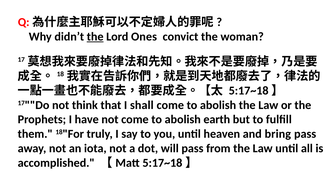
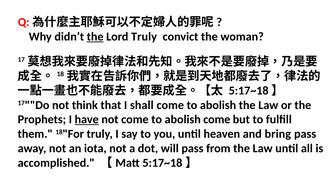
Lord Ones: Ones -> Truly (144, 37)
have underline: none -> present (87, 119)
abolish earth: earth -> come (217, 119)
